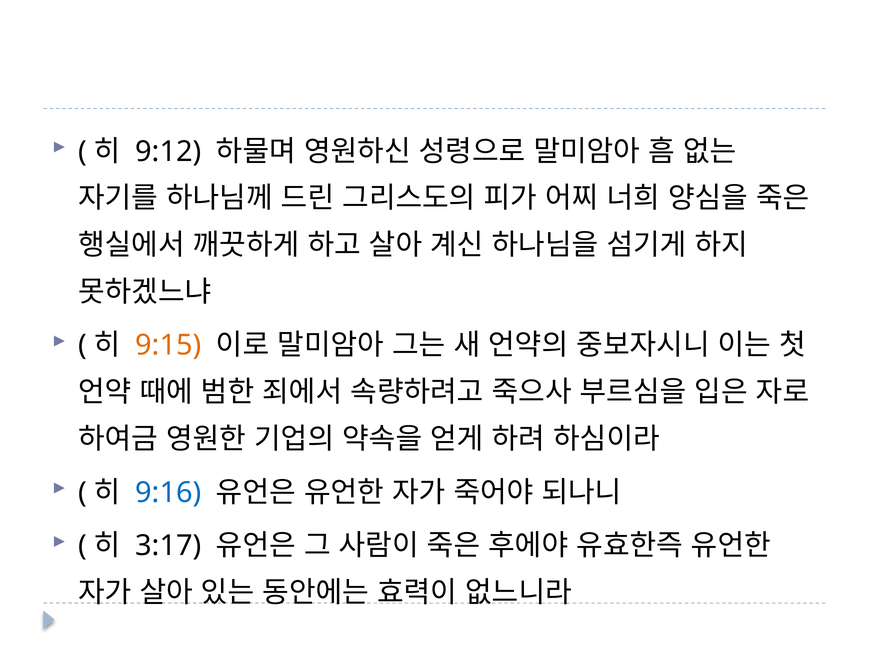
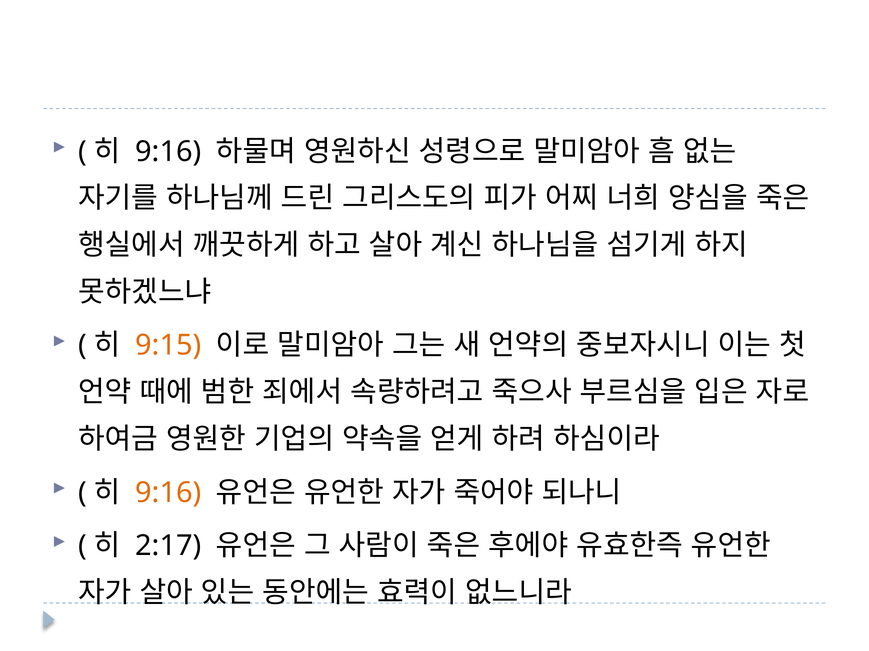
9:12: 9:12 -> 9:16 (168, 152)
9:16 colour: blue -> orange (168, 493)
3:17: 3:17 -> 2:17 (168, 546)
